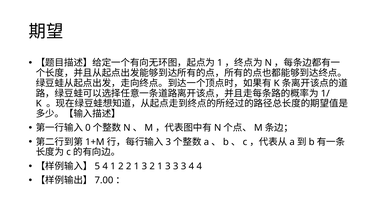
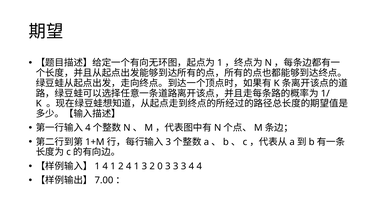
0: 0 -> 4 (88, 128)
5: 5 -> 1 (97, 166)
2 2: 2 -> 4 (129, 166)
3 2 1: 1 -> 0 (160, 166)
